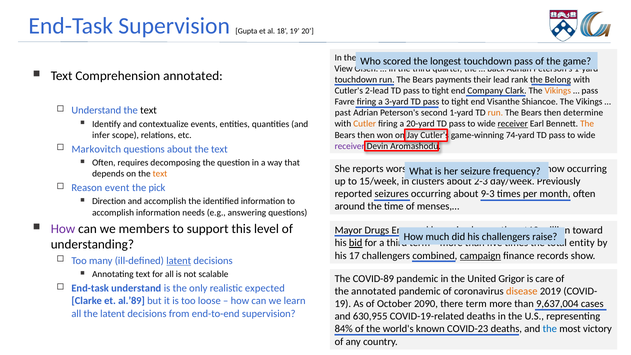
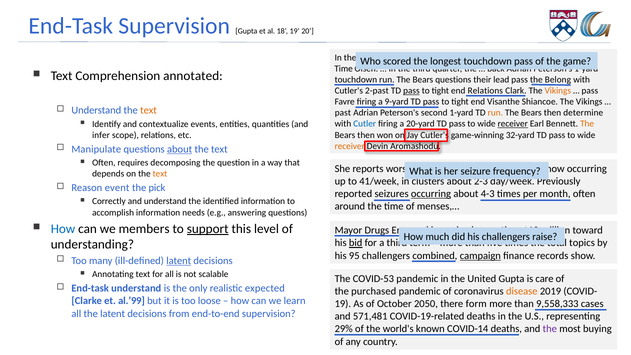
View: View -> Time (344, 69)
Bears payments: payments -> questions (453, 80)
lead rank: rank -> pass (520, 80)
2-lead: 2-lead -> 2-past (377, 91)
pass underline: none -> present (411, 91)
end Company: Company -> Relations (485, 91)
3-yard: 3-yard -> 9-yard (397, 102)
text colour: black -> orange (148, 110)
Cutler colour: orange -> blue (365, 124)
74-yard: 74-yard -> 32-yard (520, 135)
receiver colour: purple -> orange (350, 146)
Markovitch: Markovitch -> Manipulate (96, 149)
about underline: none -> present (180, 149)
15/week: 15/week -> 41/week (379, 181)
occurring underline: none -> present (431, 194)
9-3: 9-3 -> 4-3 (488, 194)
Direction: Direction -> Correctly (109, 201)
and accomplish: accomplish -> understand (165, 201)
How colour: purple -> blue (63, 229)
support underline: none -> present (208, 229)
entity: entity -> topics (582, 243)
17: 17 -> 95 (354, 256)
COVID-89: COVID-89 -> COVID-53 (373, 278)
United Grigor: Grigor -> Gupta (512, 278)
the annotated: annotated -> purchased (374, 291)
al.’89: al.’89 -> al.’99 (132, 301)
2090: 2090 -> 2050 (426, 304)
there term: term -> form (476, 304)
9,637,004: 9,637,004 -> 9,558,333 (557, 304)
630,955: 630,955 -> 571,481 (370, 316)
84%: 84% -> 29% (344, 329)
COVID-23: COVID-23 -> COVID-14 (468, 329)
the colour: blue -> purple (550, 329)
victory: victory -> buying (597, 329)
